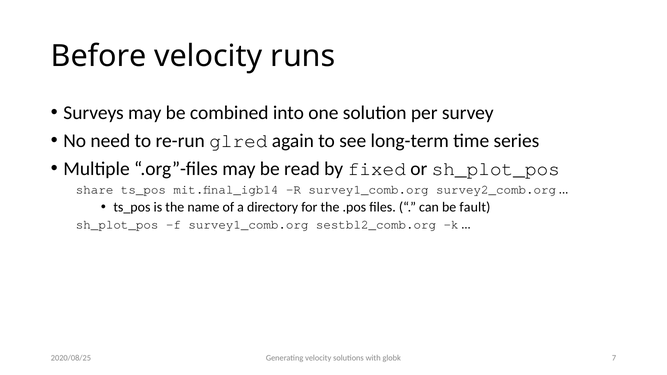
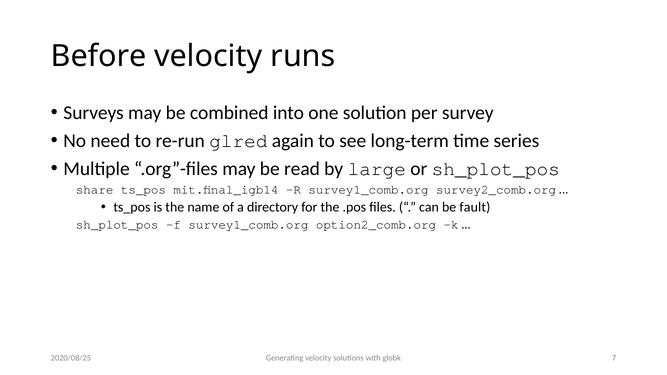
fixed: fixed -> large (377, 169)
sestbl2_comb.org: sestbl2_comb.org -> option2_comb.org (376, 225)
